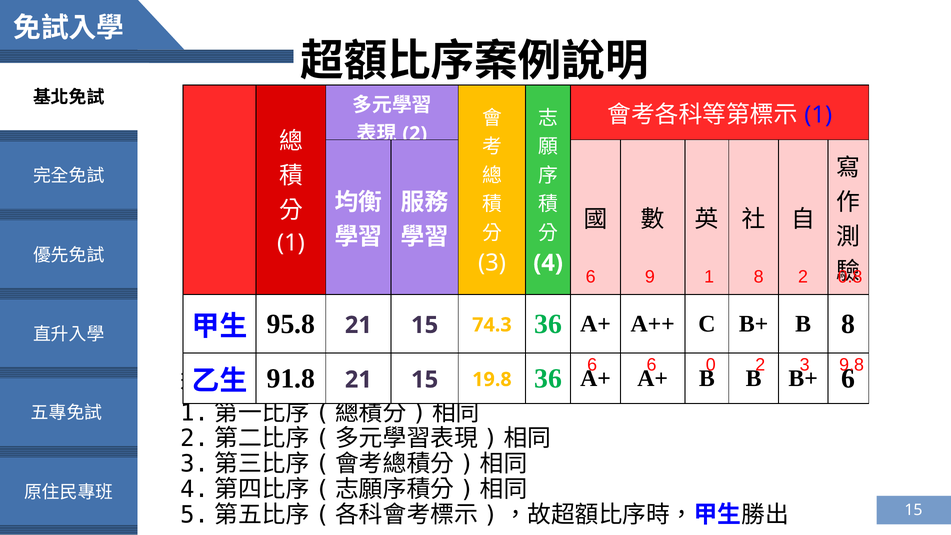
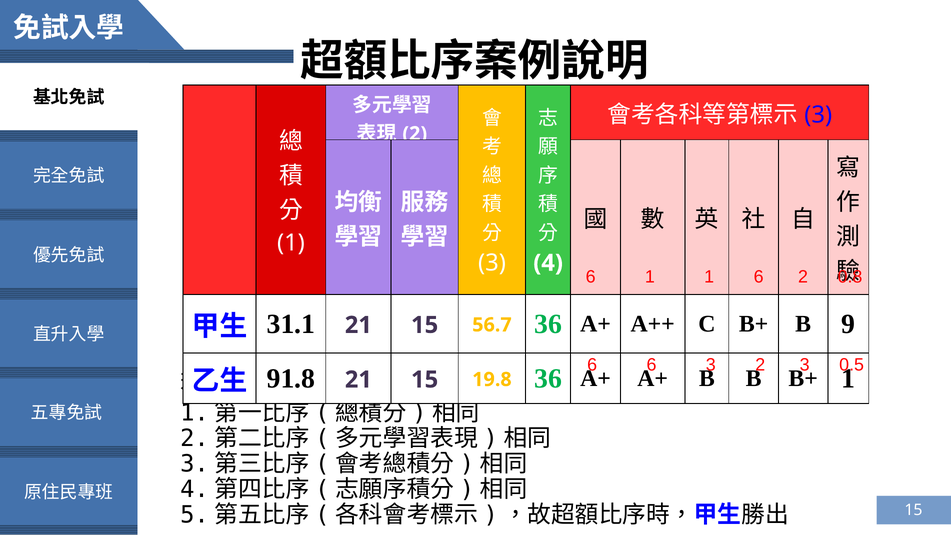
1: 1 -> 3 (818, 115)
6 9: 9 -> 1 (650, 277)
8: 8 -> 6 (759, 277)
95.8: 95.8 -> 31.1 (291, 324)
74.3: 74.3 -> 56.7 (492, 325)
B 8: 8 -> 9 (848, 324)
0: 0 -> 3 (711, 365)
9.8: 9.8 -> 0.5 (852, 365)
6: 6 -> 1 (848, 378)
